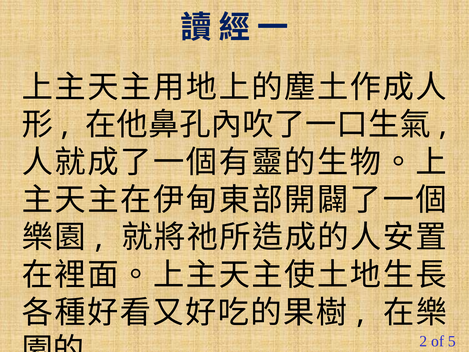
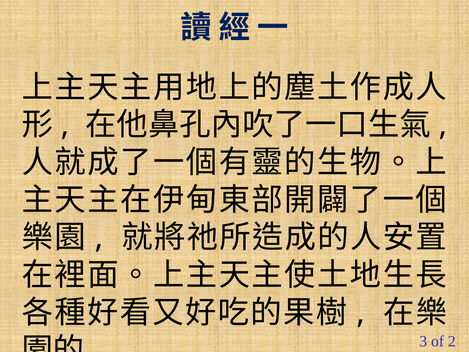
2: 2 -> 3 (423, 341)
5: 5 -> 2 (452, 341)
